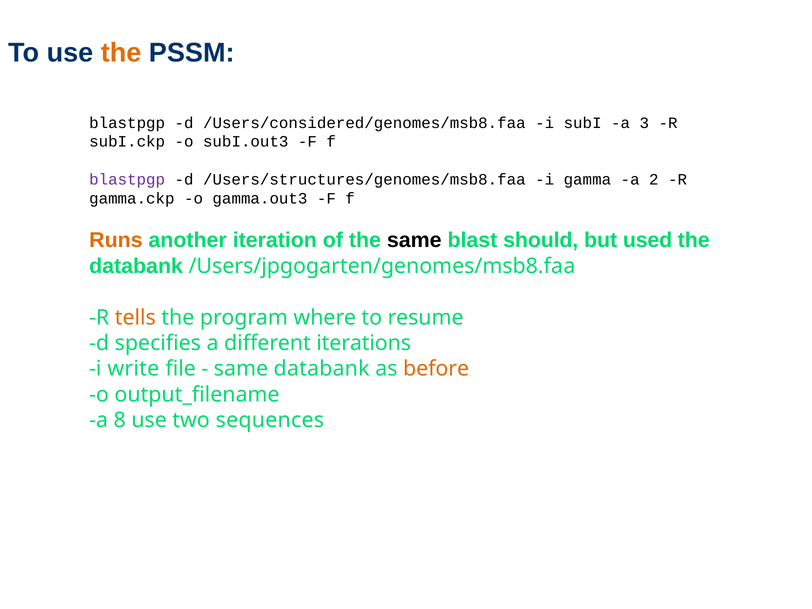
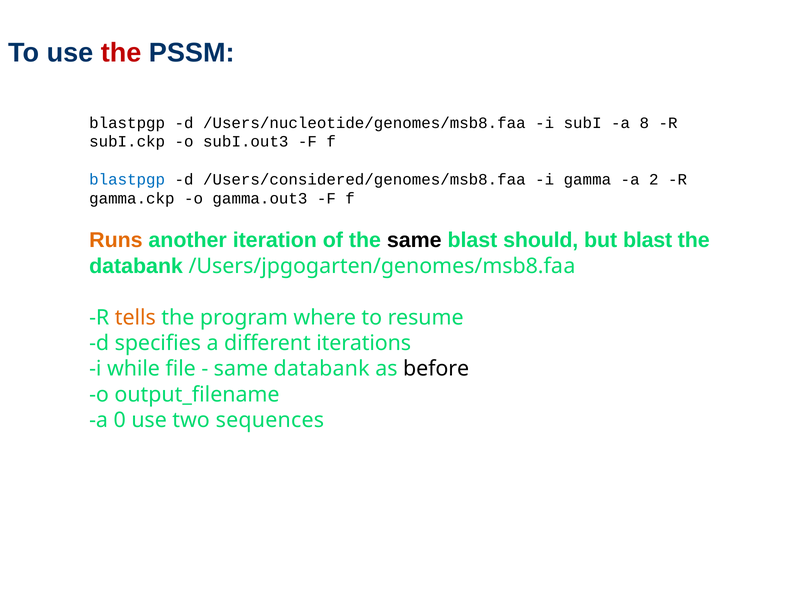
the colour: orange -> red (121, 53)
/Users/considered/genomes/msb8.faa: /Users/considered/genomes/msb8.faa -> /Users/nucleotide/genomes/msb8.faa (364, 123)
3: 3 -> 8 (644, 123)
blastpgp colour: purple -> blue (127, 180)
/Users/structures/genomes/msb8.faa: /Users/structures/genomes/msb8.faa -> /Users/considered/genomes/msb8.faa (364, 180)
but used: used -> blast (648, 240)
write: write -> while (133, 369)
before colour: orange -> black (436, 369)
8: 8 -> 0 (120, 420)
